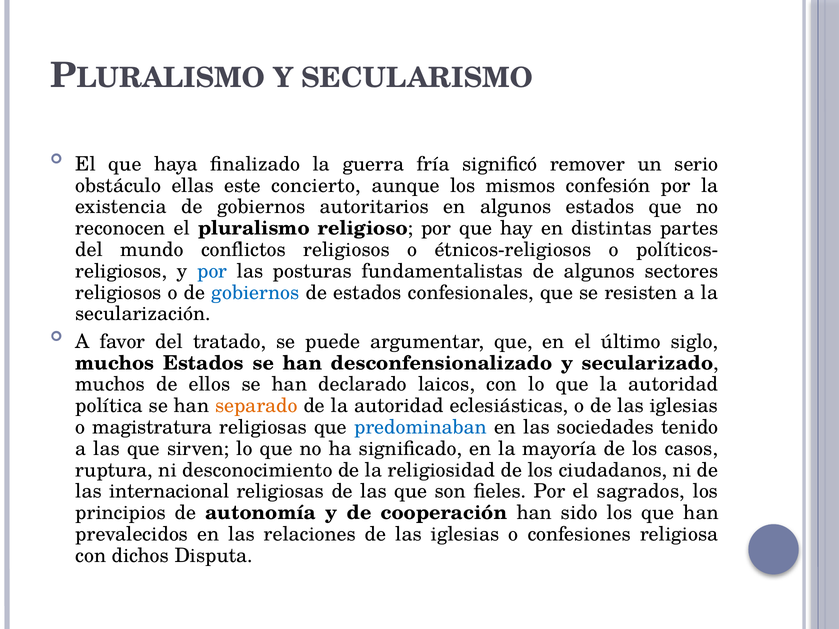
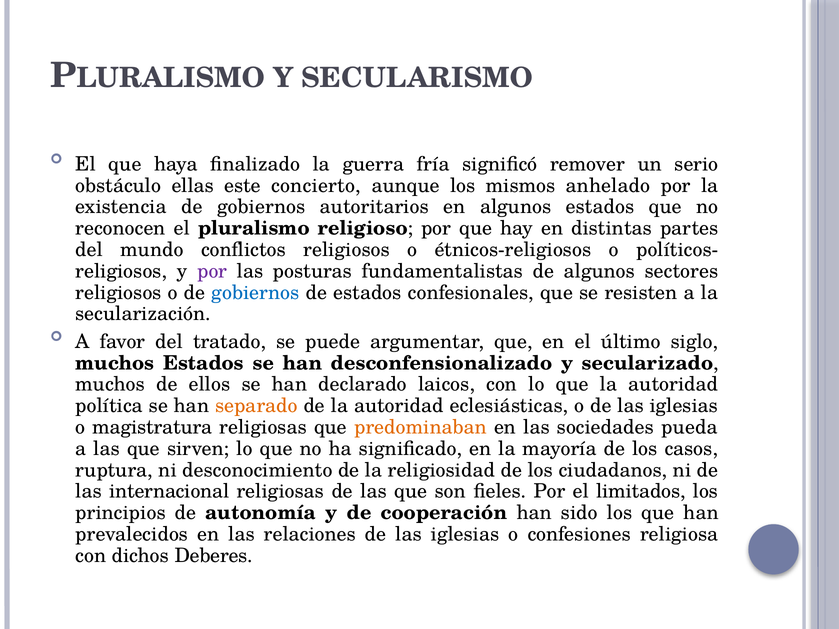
confesión: confesión -> anhelado (608, 186)
por colour: blue -> purple (212, 271)
predominaban colour: blue -> orange (420, 427)
tenido: tenido -> pueda (690, 427)
sagrados: sagrados -> limitados (641, 492)
Disputa: Disputa -> Deberes (214, 556)
